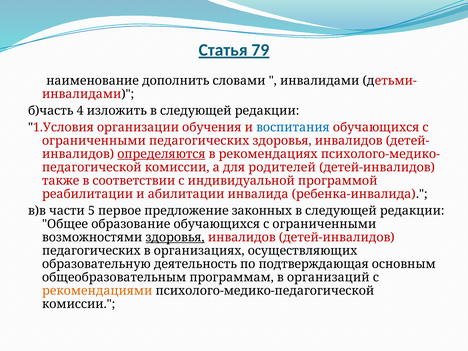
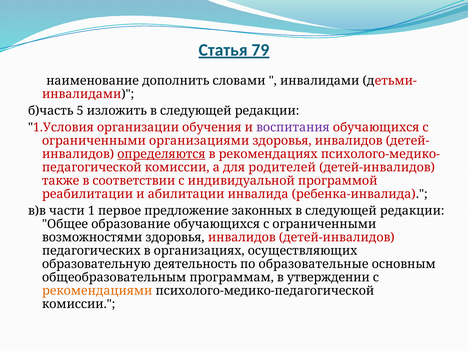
4: 4 -> 5 (80, 111)
воспитания colour: blue -> purple (293, 127)
ограниченными педагогических: педагогических -> организациями (199, 141)
5: 5 -> 1 (91, 211)
здоровья underline: present -> none (175, 237)
подтверждающая: подтверждающая -> образовательные (314, 264)
организаций: организаций -> утверждении (328, 277)
